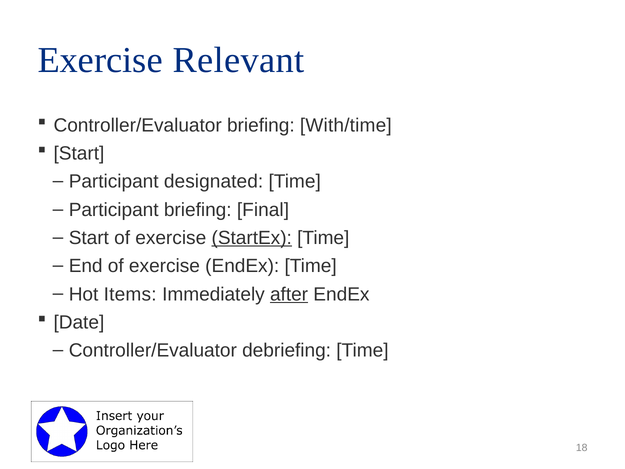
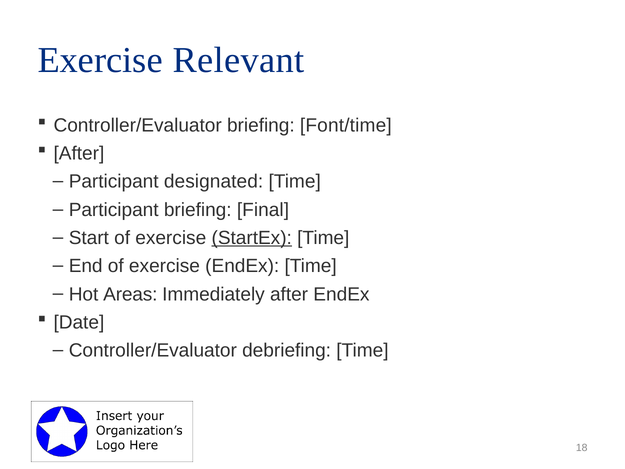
With/time: With/time -> Font/time (346, 125)
Start: Start -> After (79, 153)
Items: Items -> Areas (130, 294)
after underline: present -> none (289, 294)
